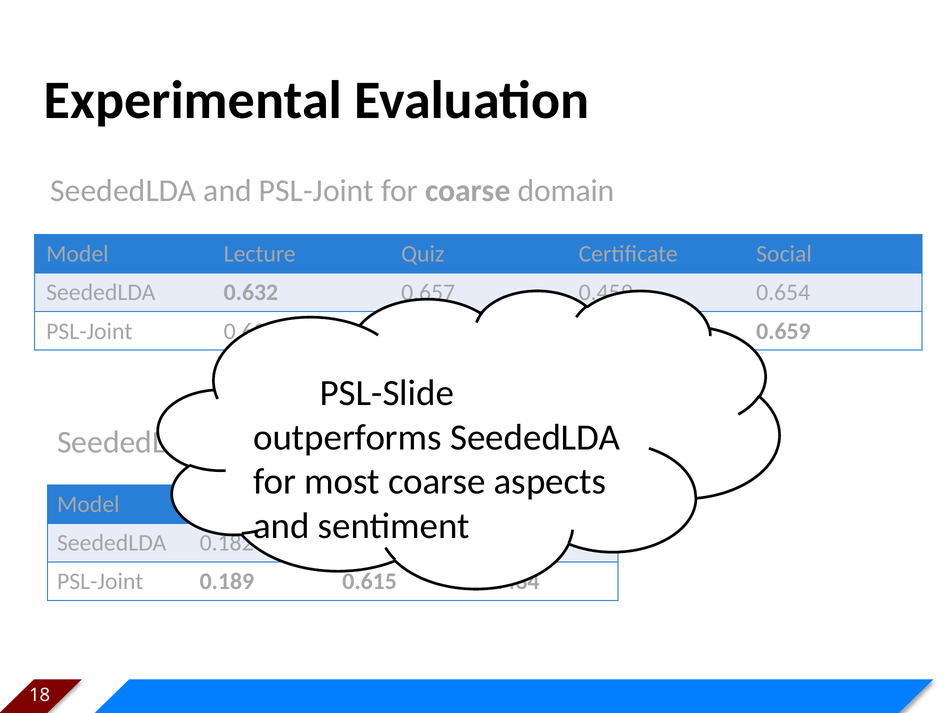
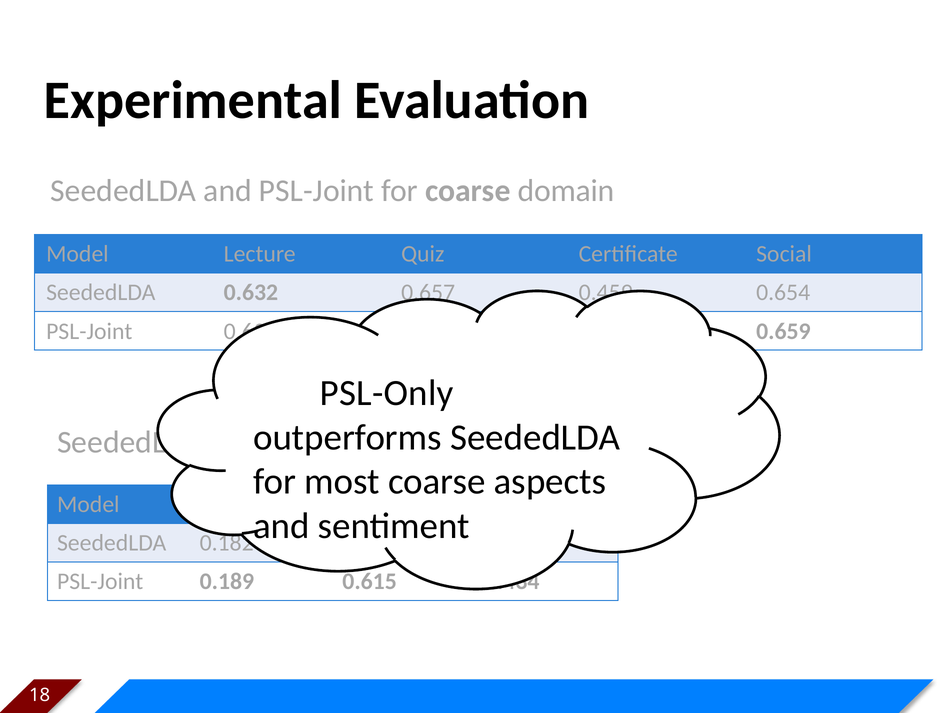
PSL-Slide: PSL-Slide -> PSL-Only (387, 393)
